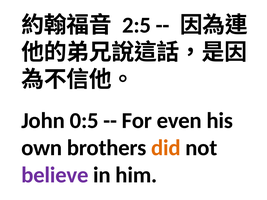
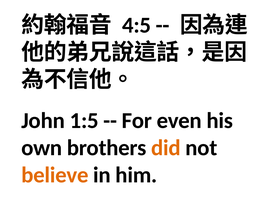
2:5: 2:5 -> 4:5 (137, 25)
0:5: 0:5 -> 1:5 (84, 121)
believe colour: purple -> orange (55, 175)
